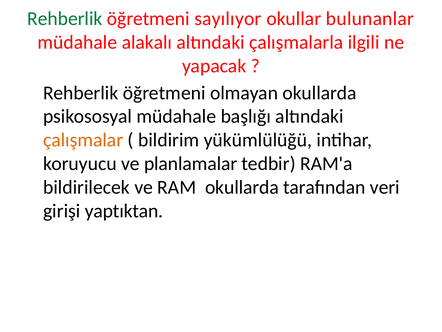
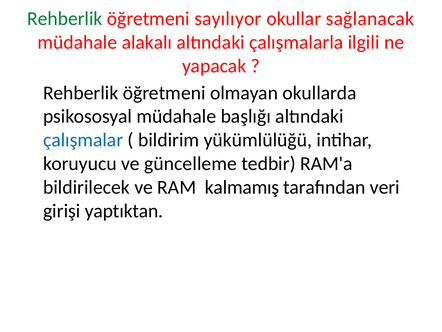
bulunanlar: bulunanlar -> sağlanacak (370, 19)
çalışmalar colour: orange -> blue (83, 140)
planlamalar: planlamalar -> güncelleme (191, 163)
RAM okullarda: okullarda -> kalmamış (242, 187)
